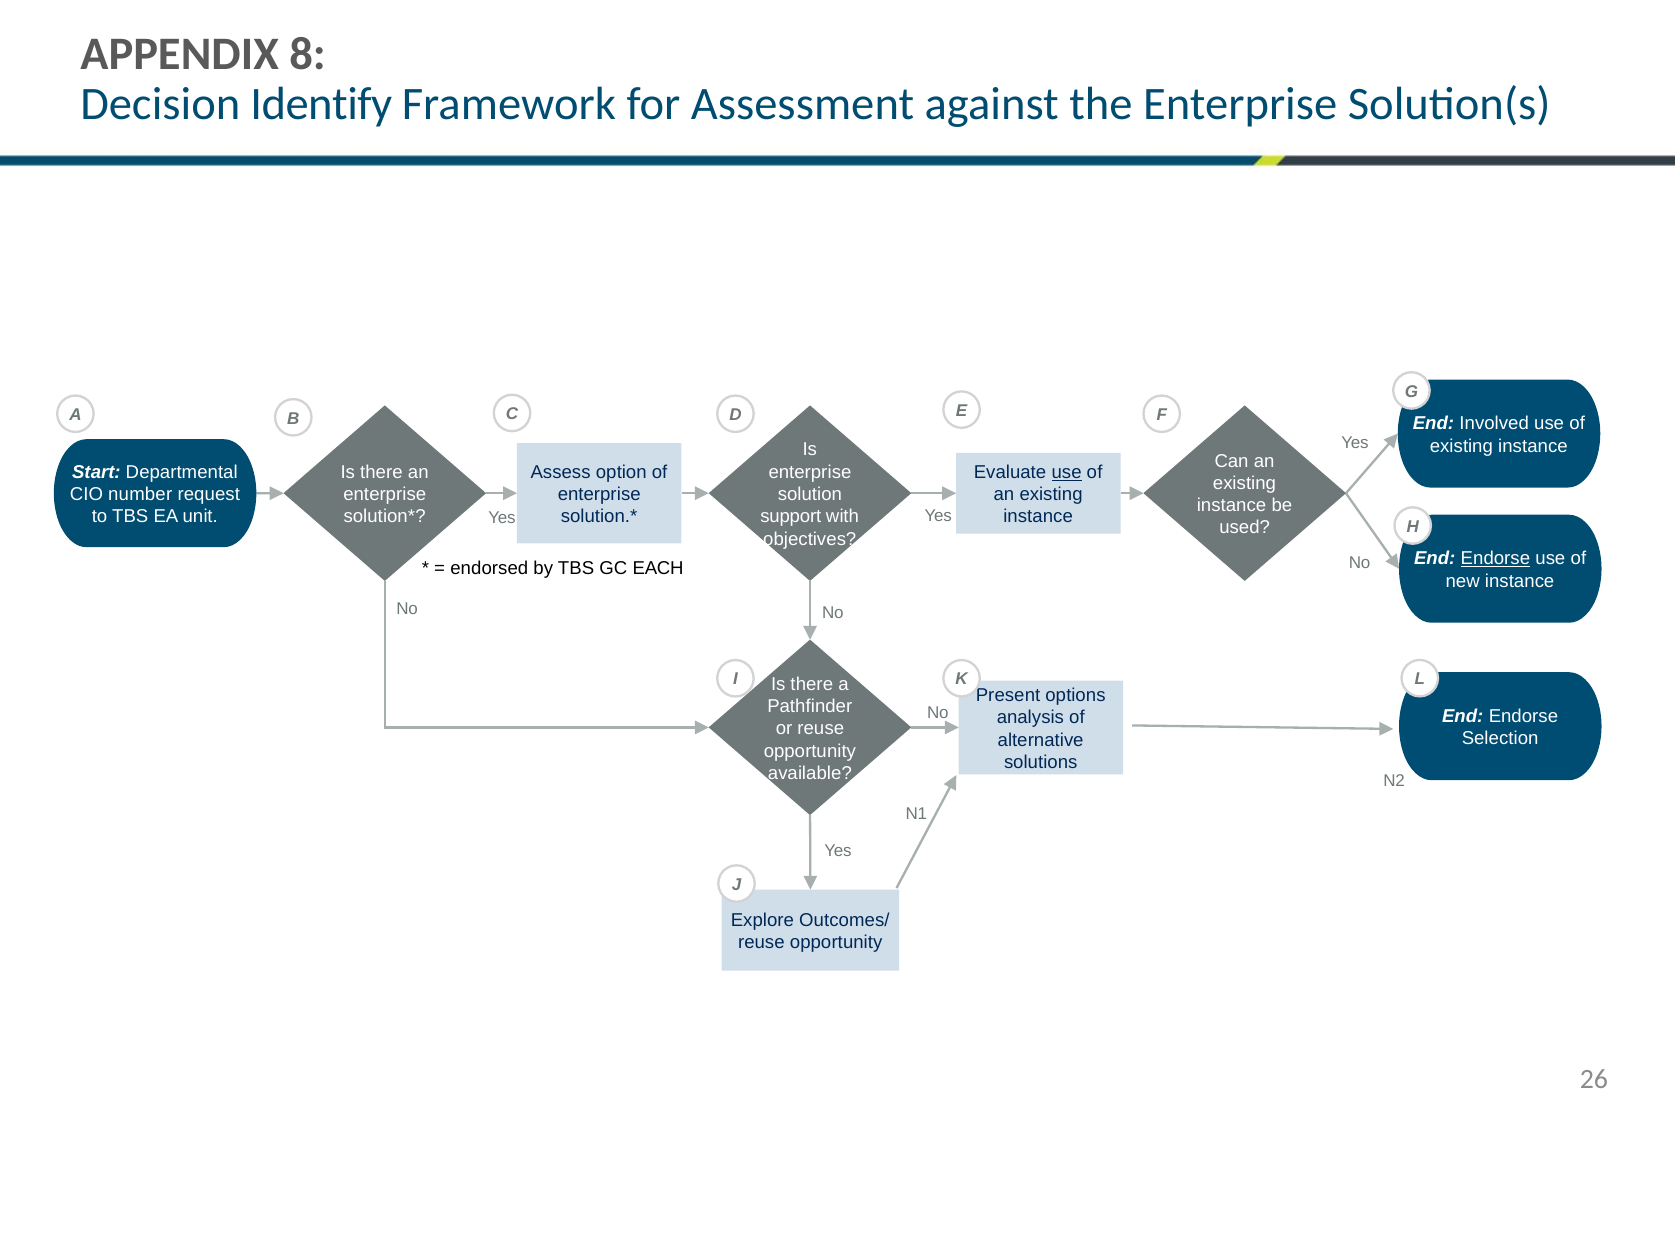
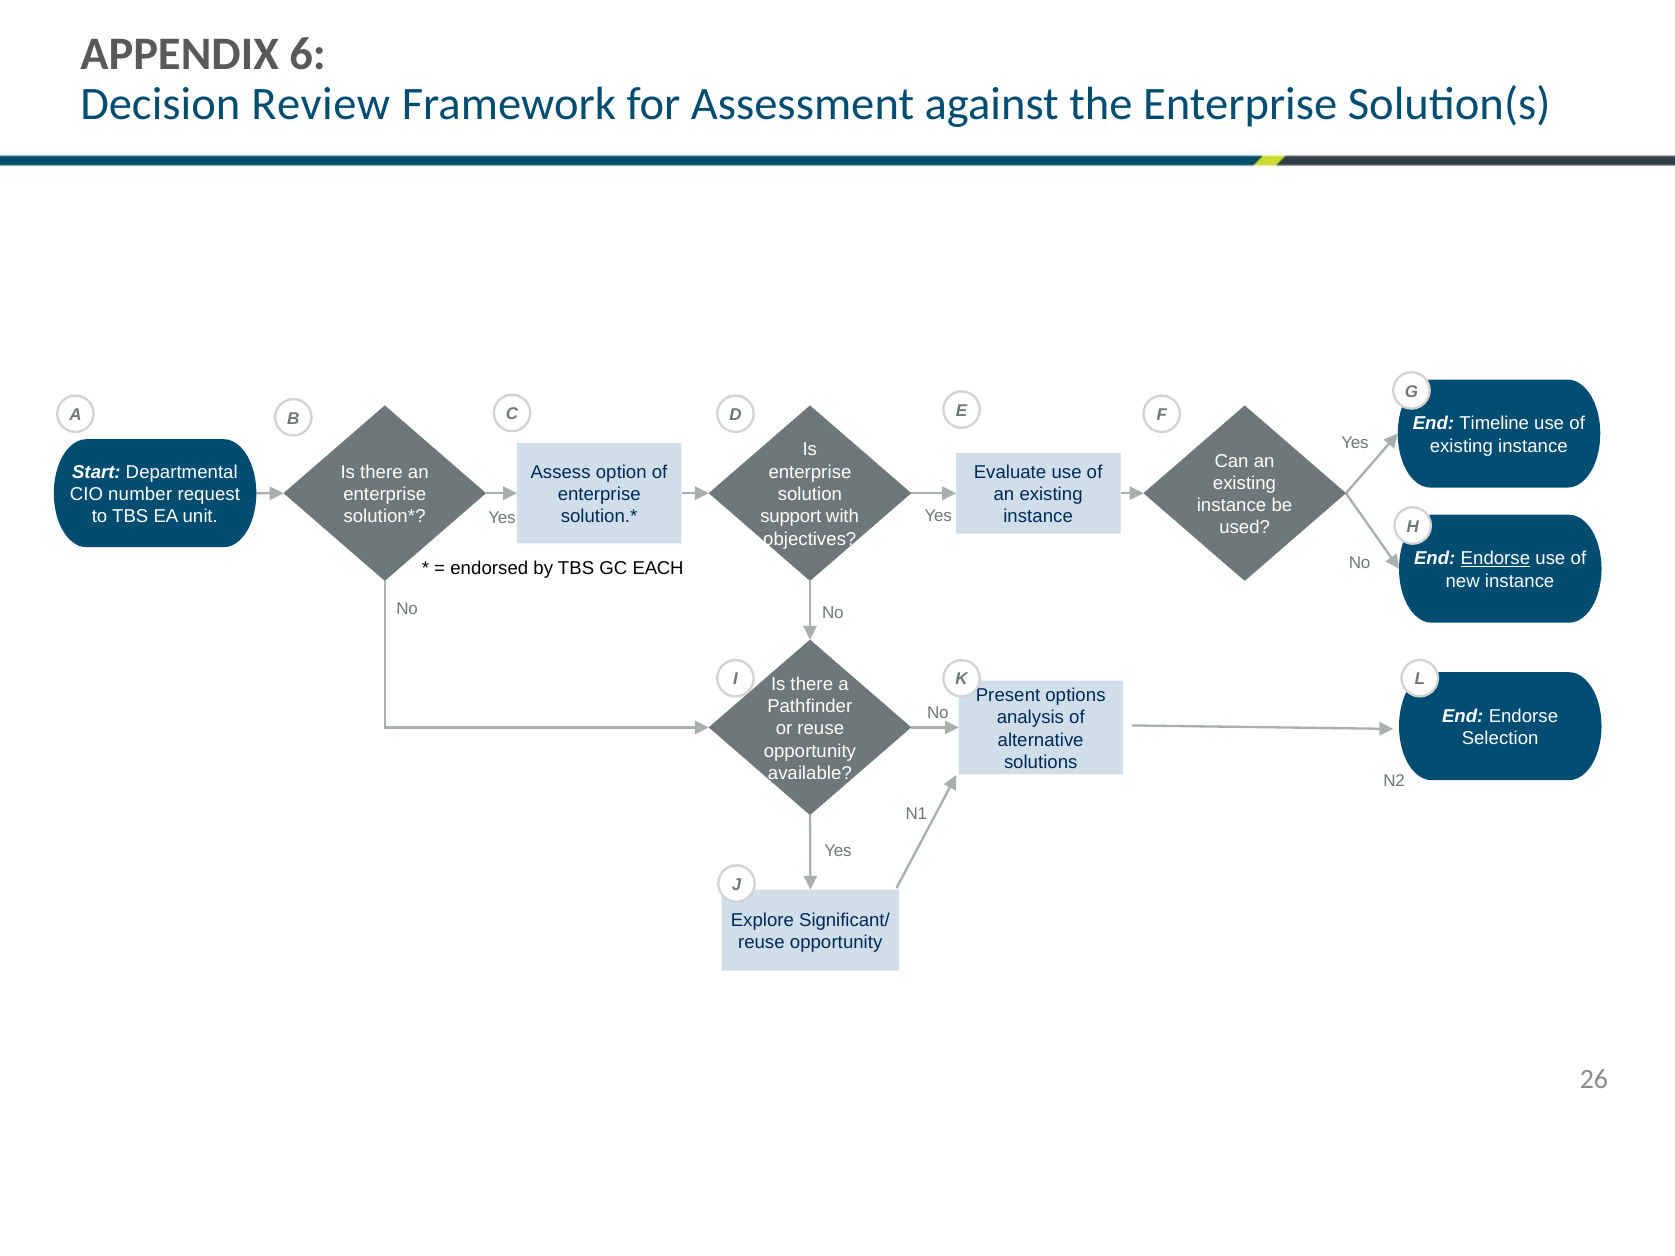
8: 8 -> 6 (308, 54)
Identify: Identify -> Review (321, 105)
Involved: Involved -> Timeline (1494, 424)
use underline: present -> none (1067, 472)
Outcomes/: Outcomes/ -> Significant/ (844, 921)
